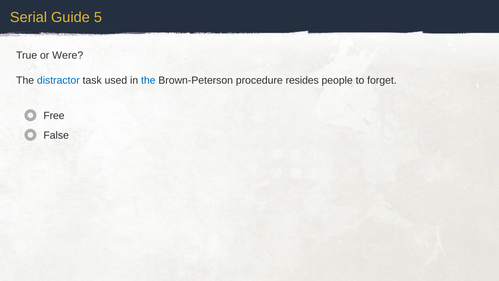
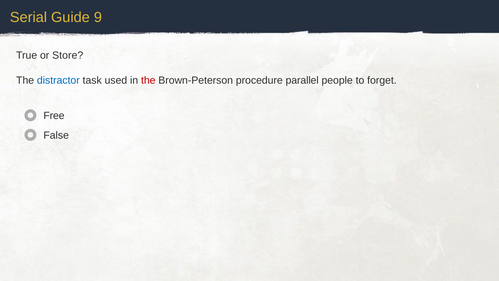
5: 5 -> 9 (98, 17)
Were: Were -> Store (68, 55)
the colour: blue -> red (148, 80)
resides: resides -> parallel (302, 80)
